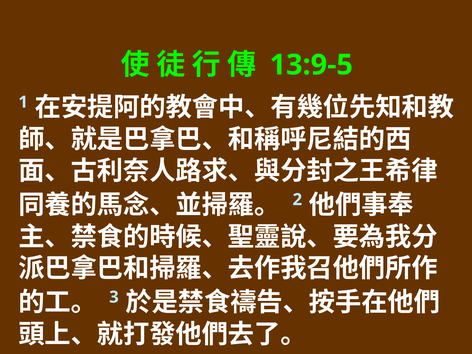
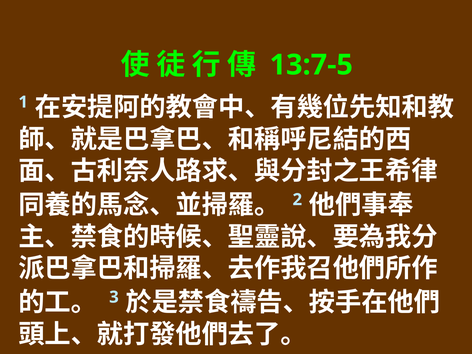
13:9-5: 13:9-5 -> 13:7-5 (311, 65)
